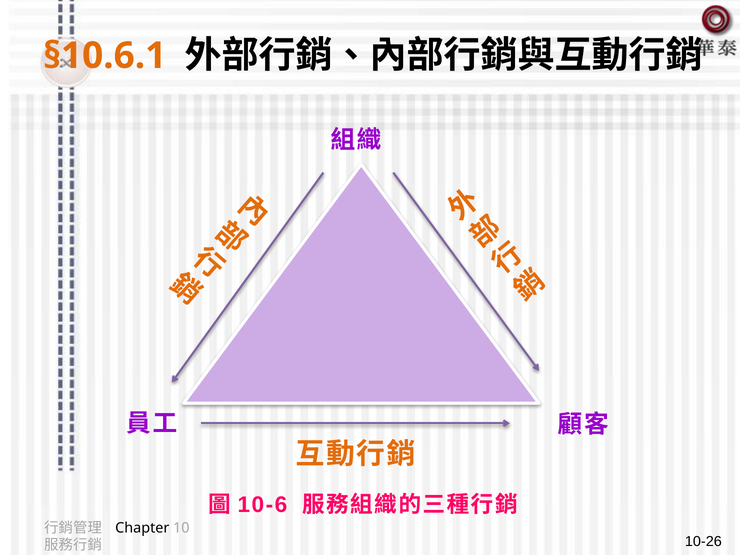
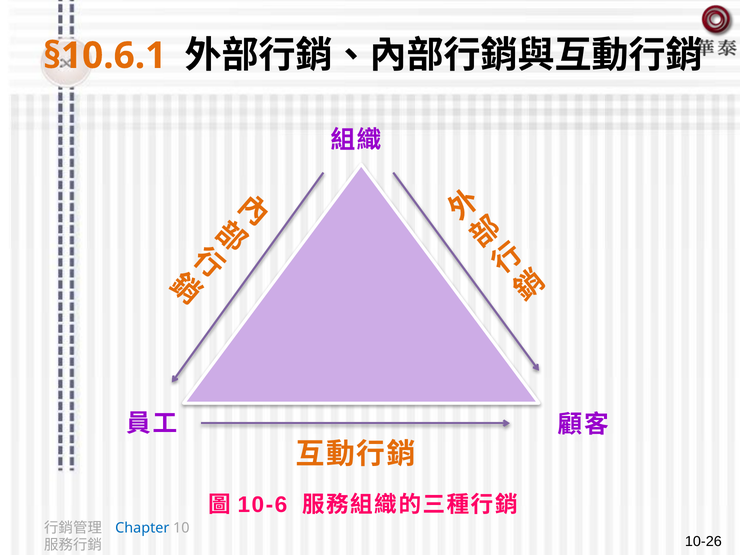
Chapter colour: black -> blue (142, 528)
